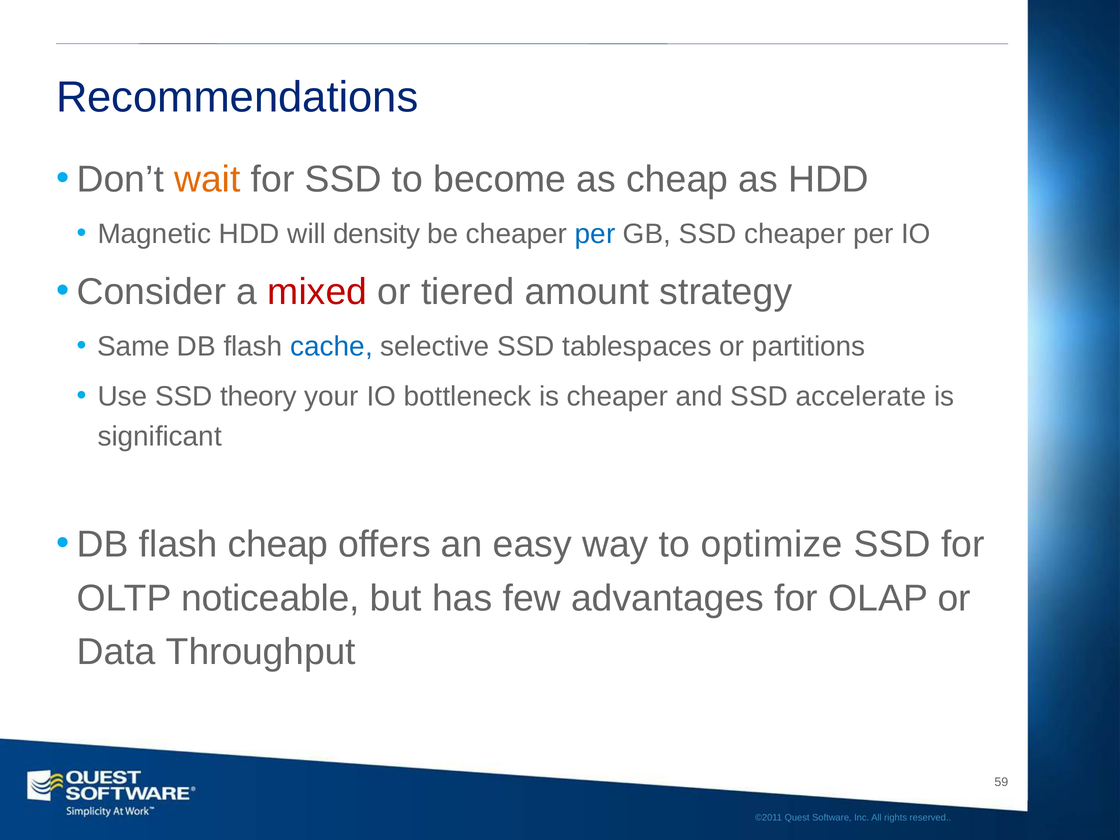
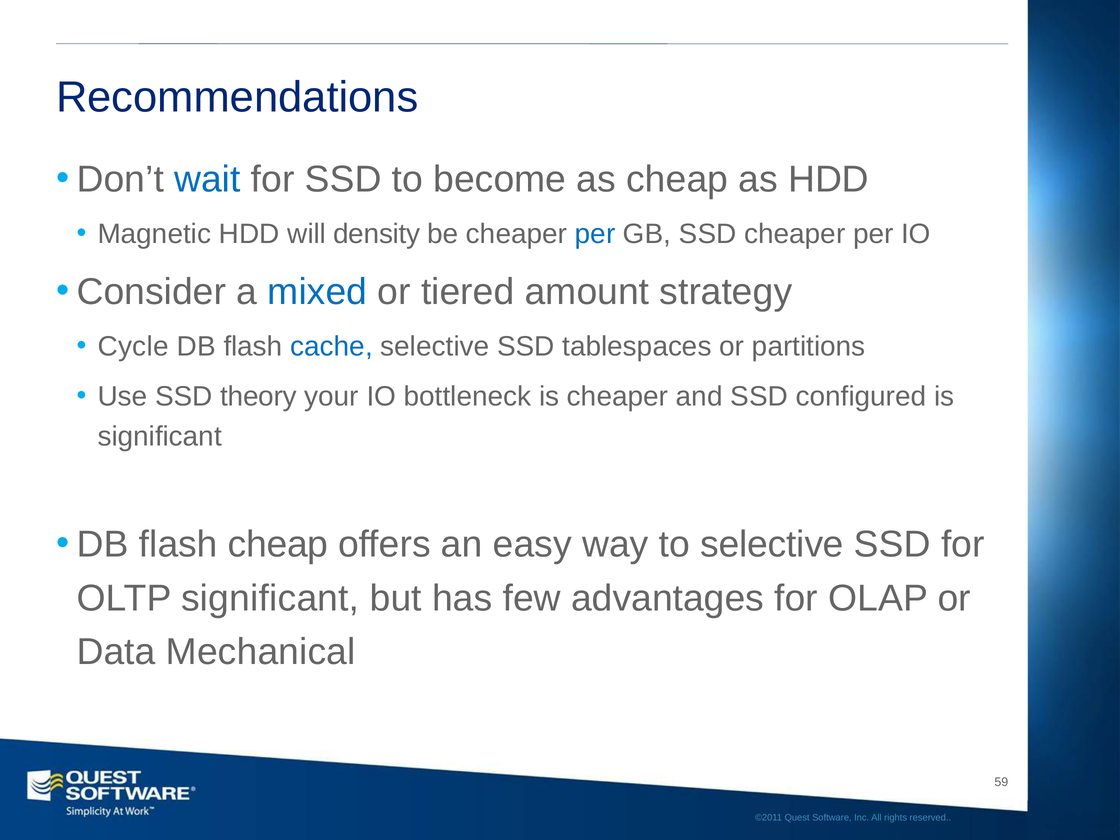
wait colour: orange -> blue (207, 179)
mixed colour: red -> blue (317, 292)
Same: Same -> Cycle (133, 347)
accelerate: accelerate -> configured (861, 396)
to optimize: optimize -> selective (772, 545)
OLTP noticeable: noticeable -> significant (270, 598)
Throughput: Throughput -> Mechanical (261, 652)
